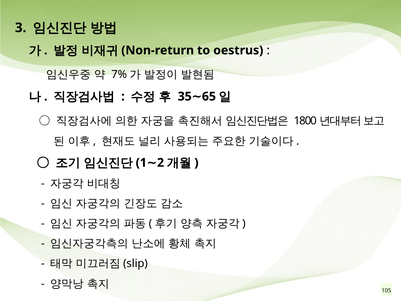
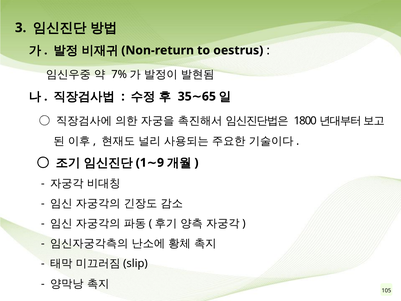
2: 2 -> 9 (161, 163)
